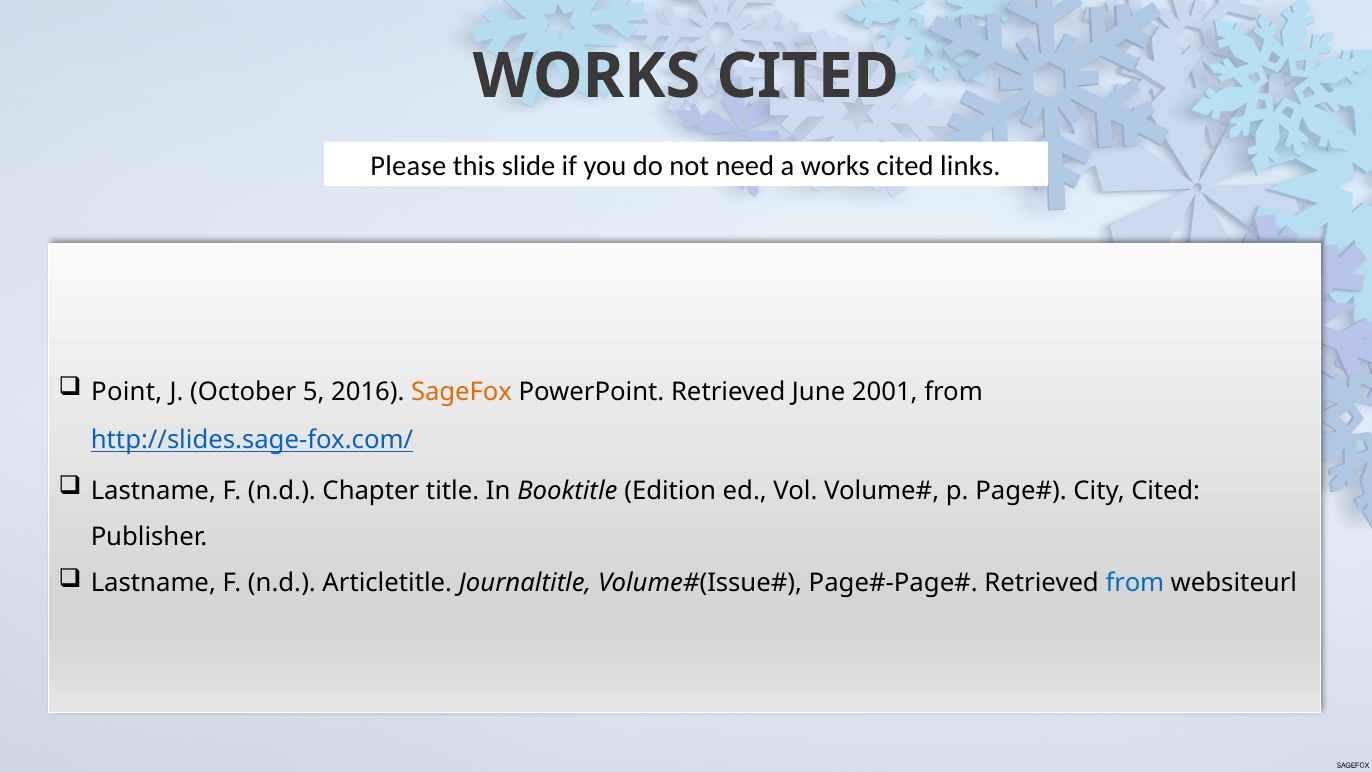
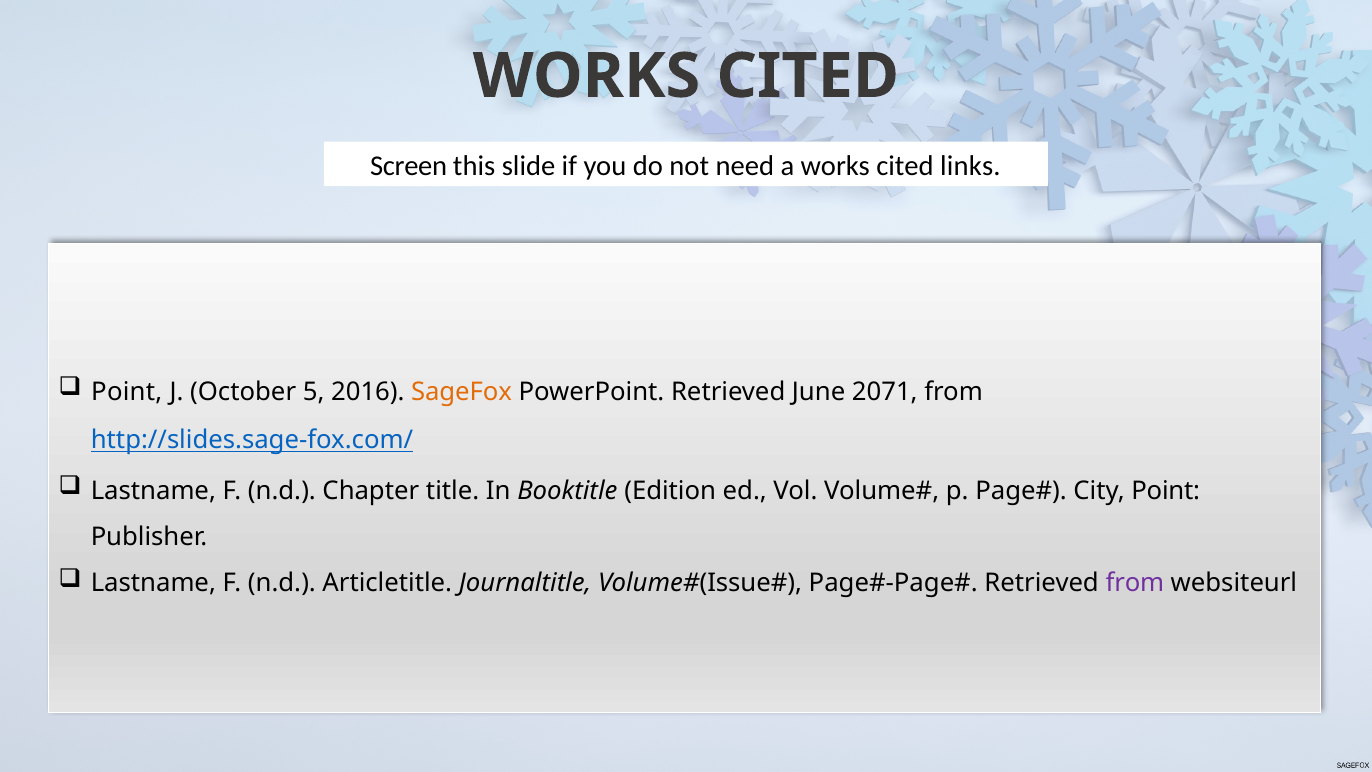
Please: Please -> Screen (409, 166)
2001: 2001 -> 2071 (885, 392)
City Cited: Cited -> Point (1166, 490)
from colour: blue -> purple (1135, 583)
